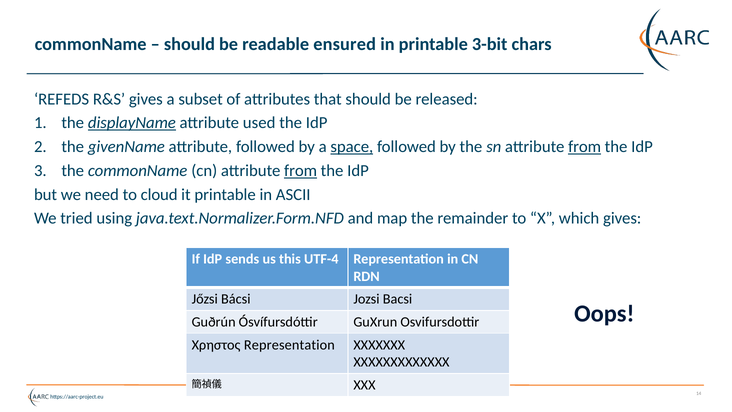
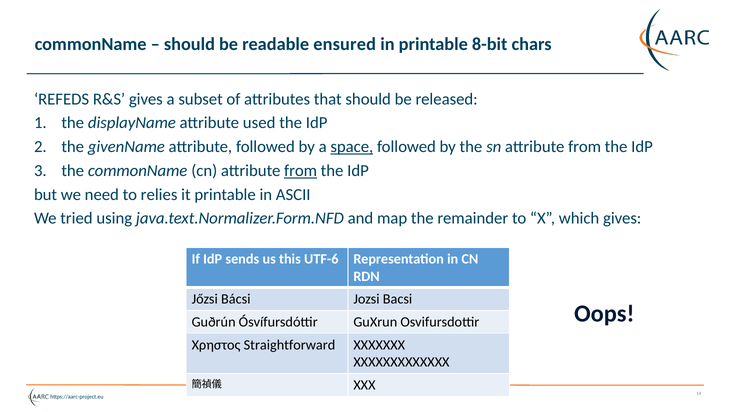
3-bit: 3-bit -> 8-bit (490, 44)
displayName underline: present -> none (132, 123)
from underline: present -> none (585, 147)
cloud: cloud -> relies (159, 194)
UTF-4: UTF-4 -> UTF-6 (321, 259)
Χρηστος Representation: Representation -> Straightforward (289, 345)
